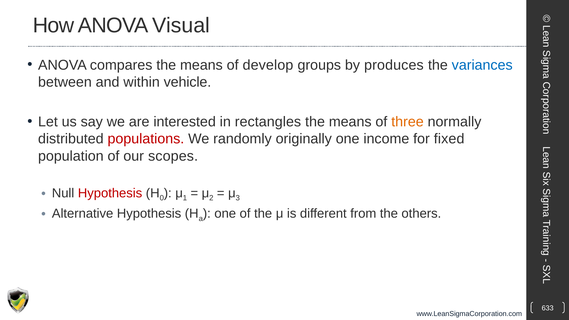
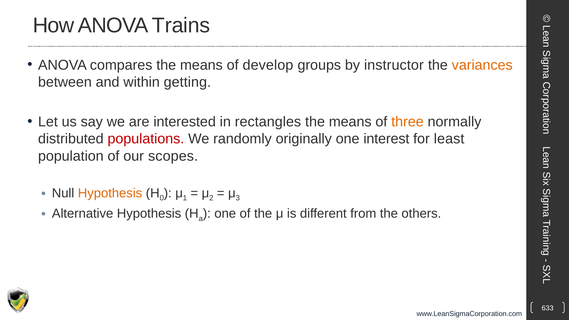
Visual: Visual -> Trains (181, 25)
produces: produces -> instructor (394, 65)
variances colour: blue -> orange (482, 65)
vehicle: vehicle -> getting (187, 82)
income: income -> interest (386, 139)
fixed: fixed -> least (449, 139)
Hypothesis colour: red -> orange (110, 193)
